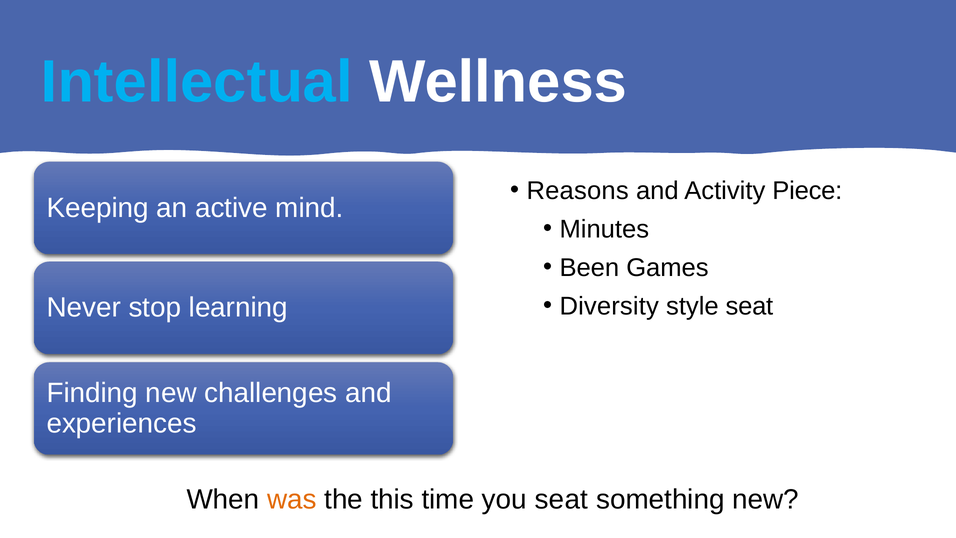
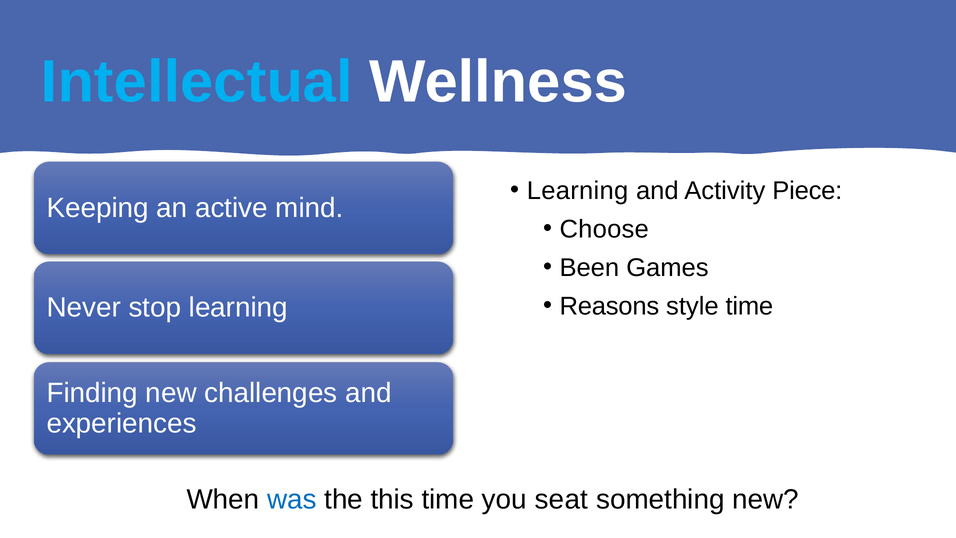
Reasons: Reasons -> Learning (578, 191)
Minutes: Minutes -> Choose (604, 229)
Diversity: Diversity -> Reasons (609, 306)
style seat: seat -> time (749, 306)
was colour: orange -> blue (292, 499)
